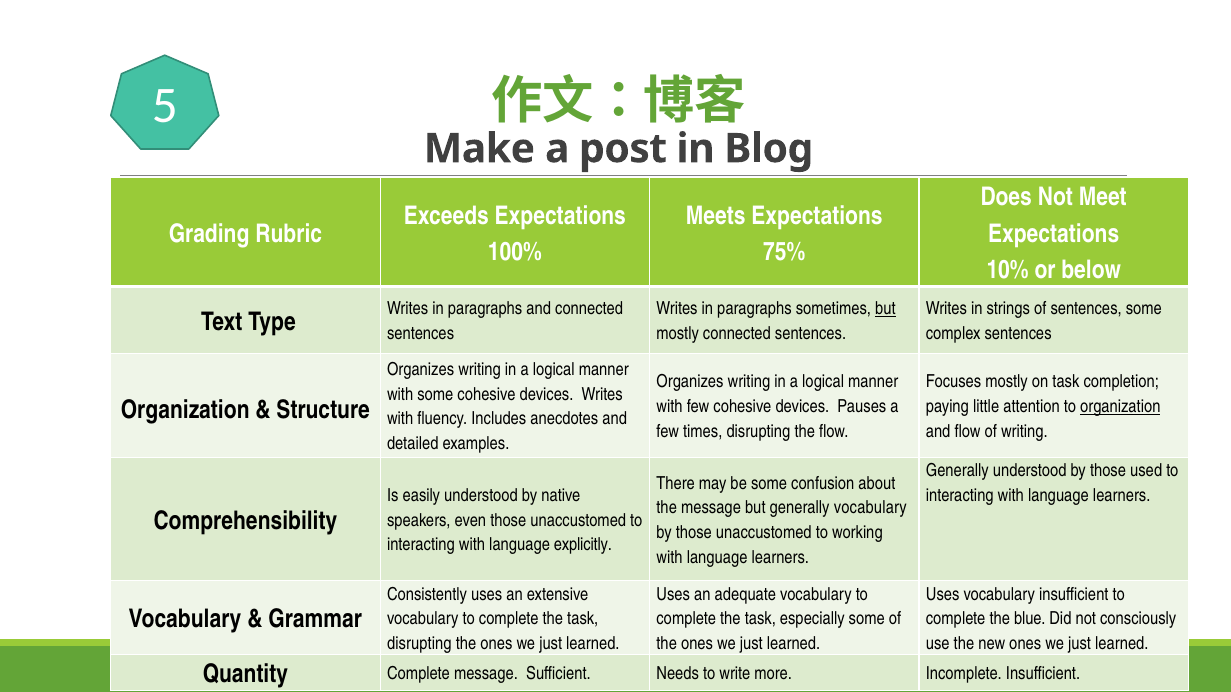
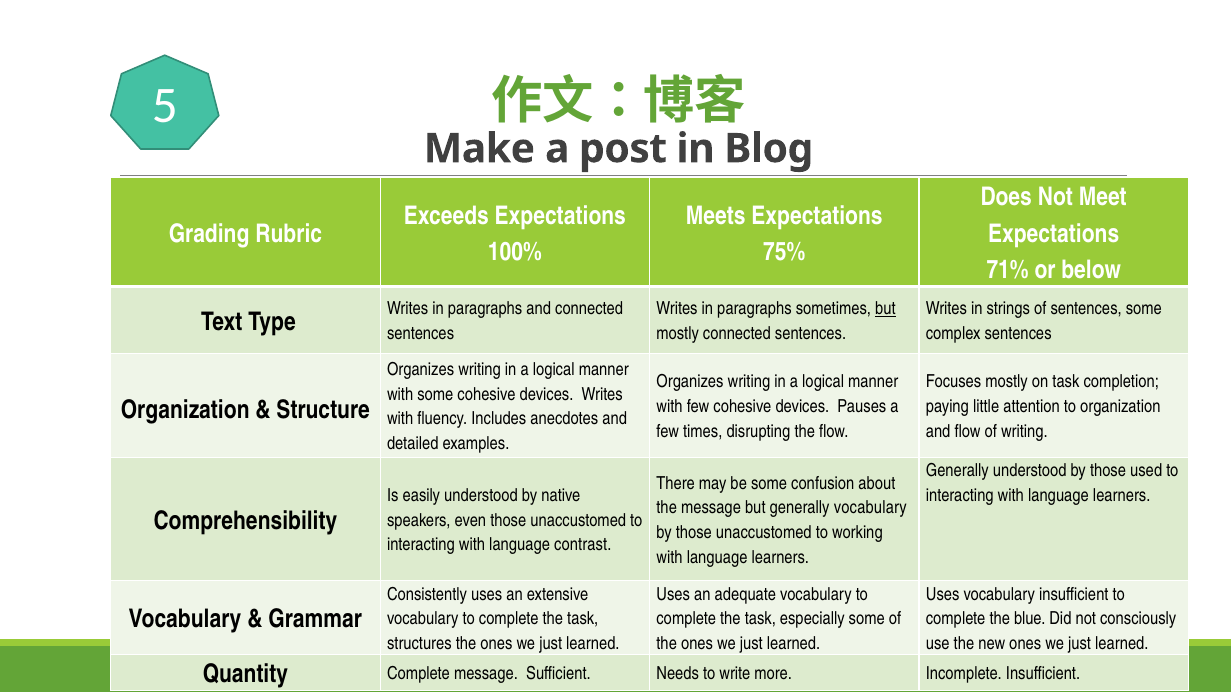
10%: 10% -> 71% (1008, 270)
organization underline: present -> none (1120, 407)
explicitly: explicitly -> contrast (583, 545)
disrupting: disrupting -> structures (419, 644)
